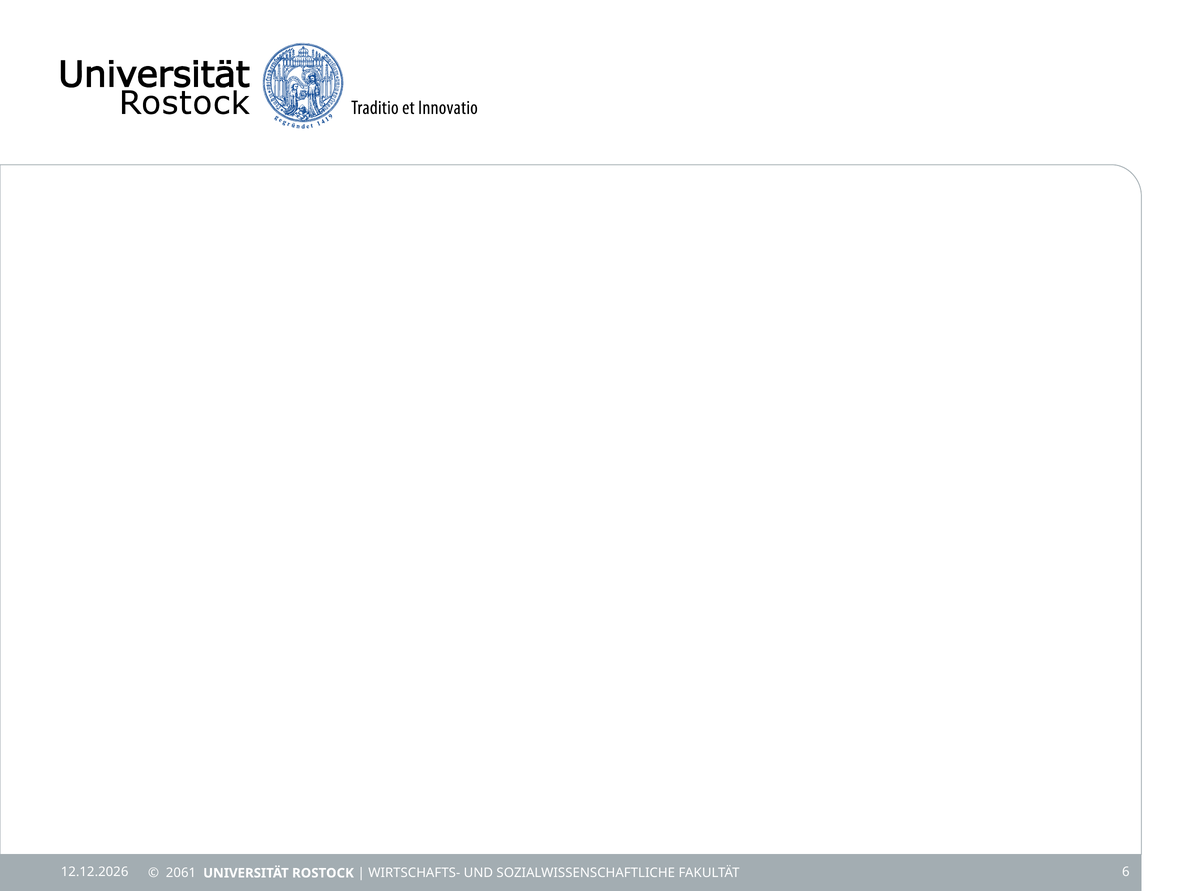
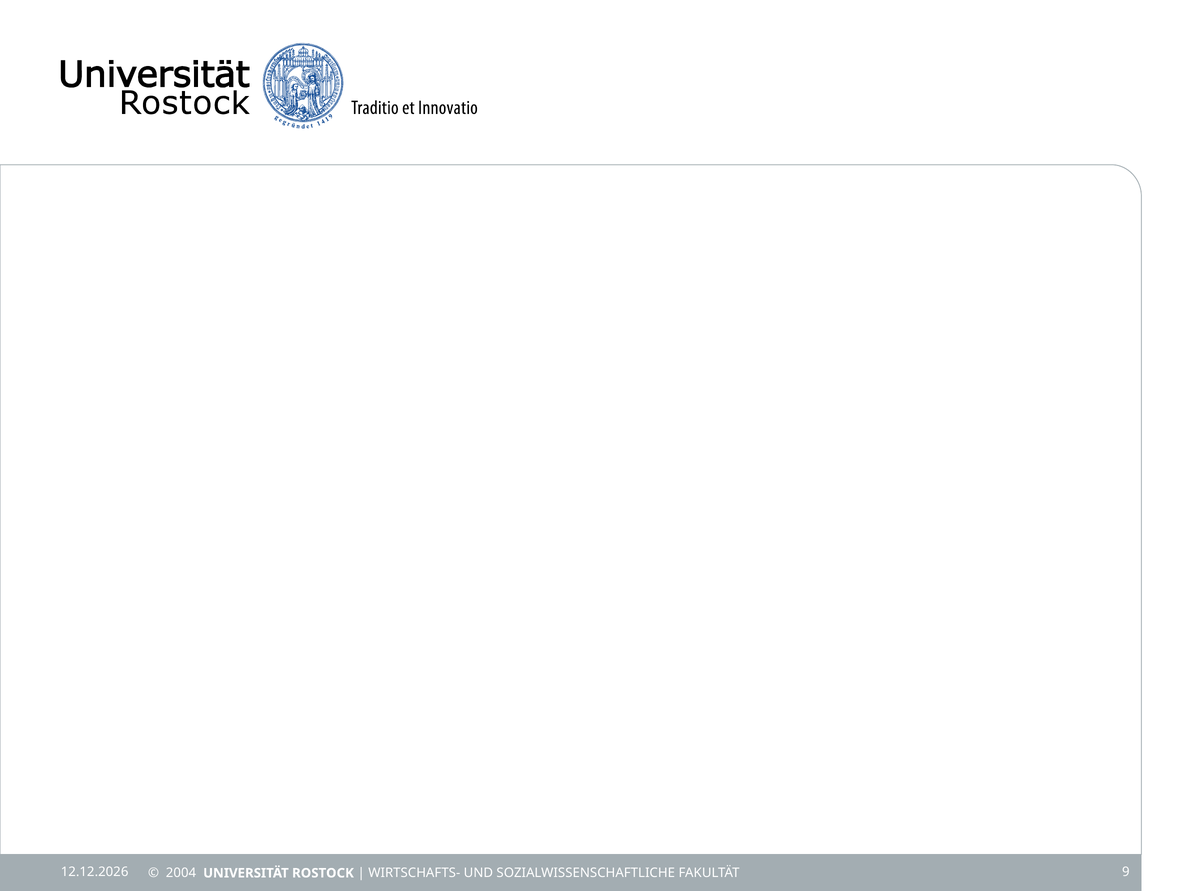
6: 6 -> 9 (1126, 872)
2061: 2061 -> 2004 (181, 873)
